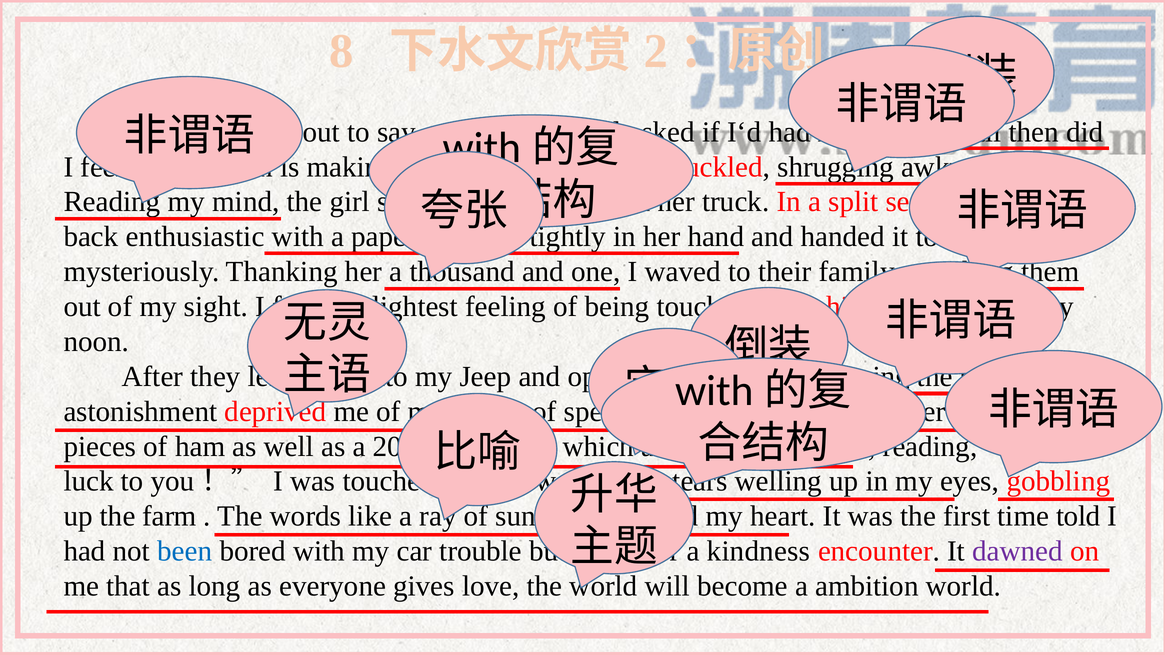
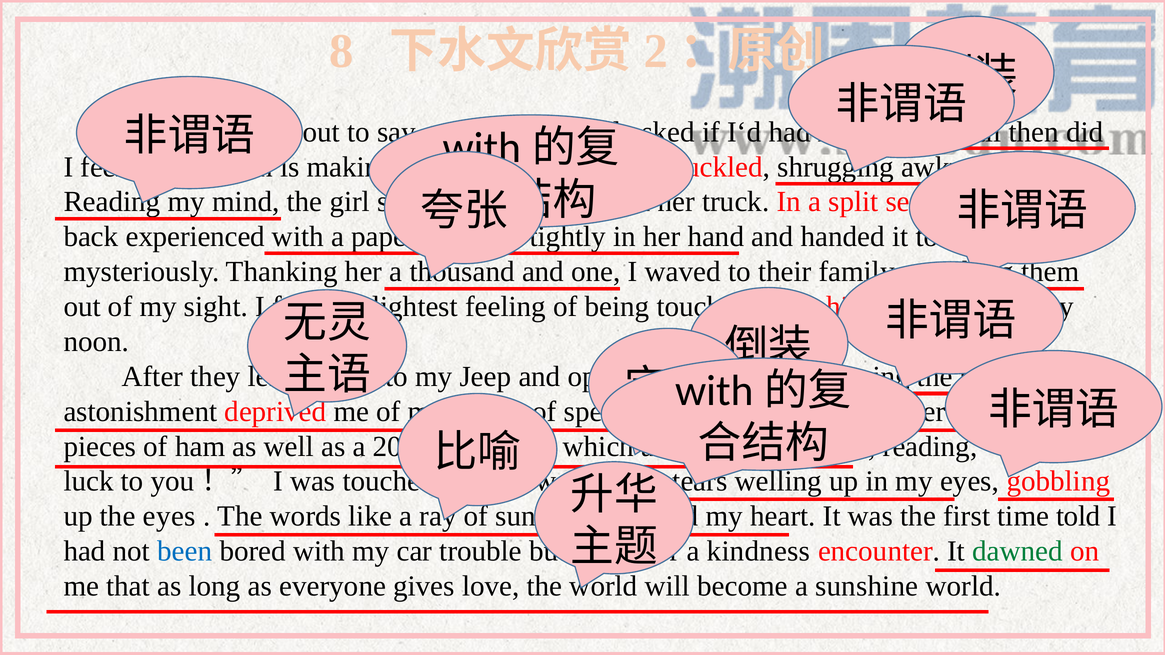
enthusiastic: enthusiastic -> experienced (195, 237)
the farm: farm -> eyes (169, 517)
dawned colour: purple -> green (1018, 551)
a ambition: ambition -> sunshine (867, 586)
